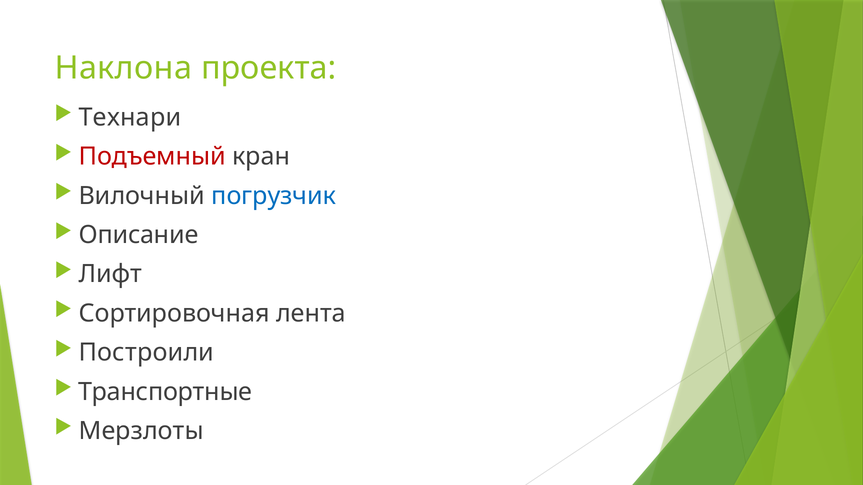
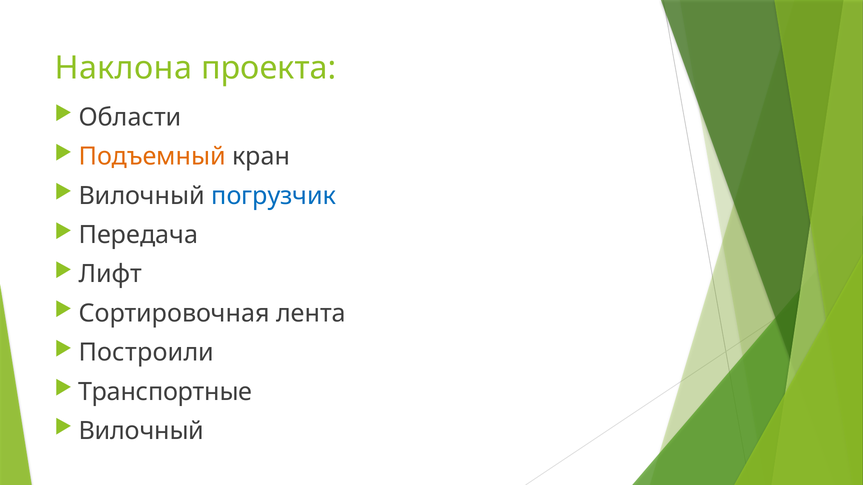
Технари: Технари -> Области (130, 118)
Подъемный colour: red -> orange (152, 157)
Описание: Описание -> Передача (138, 235)
Мерзлоты: Мерзлоты -> Вилочный (141, 431)
